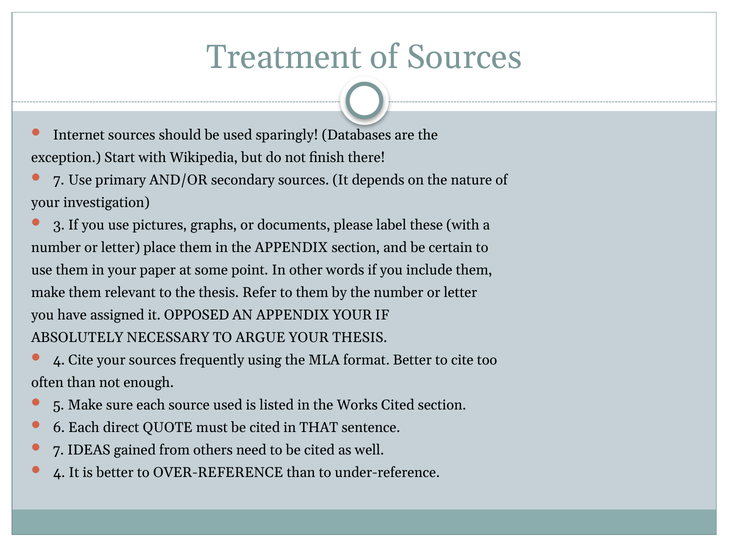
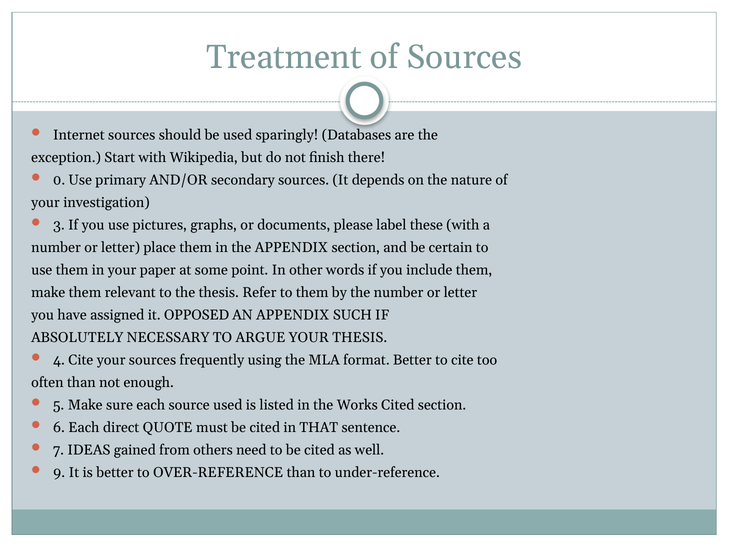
7: 7 -> 0 (59, 180)
APPENDIX YOUR: YOUR -> SUCH (352, 315)
4: 4 -> 9 (59, 472)
